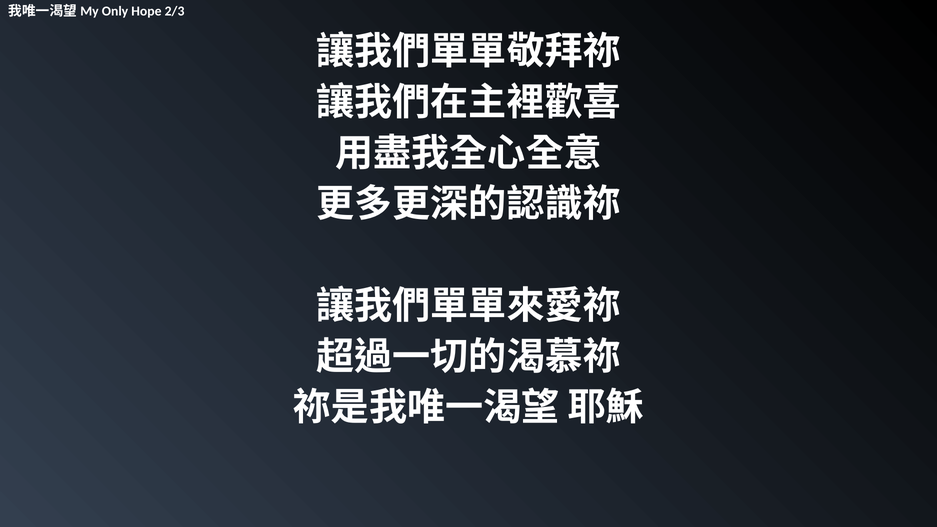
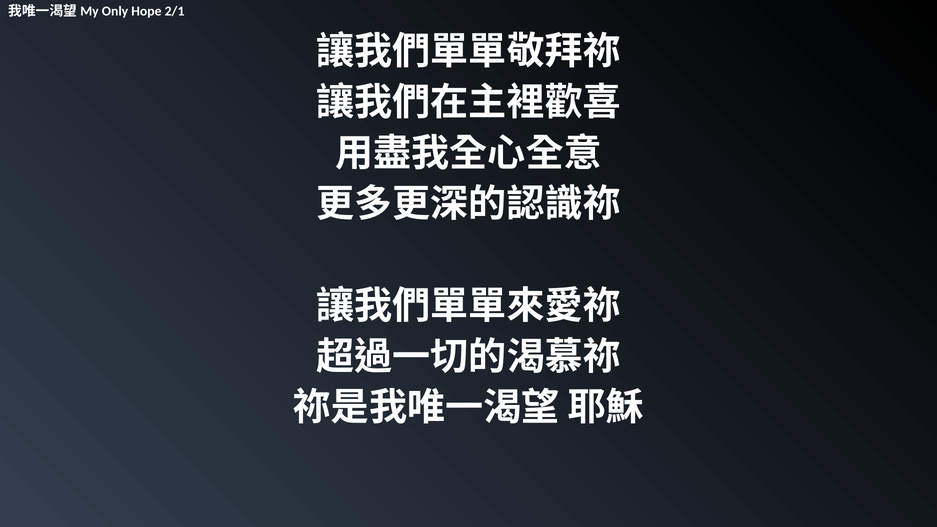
2/3: 2/3 -> 2/1 (175, 11)
